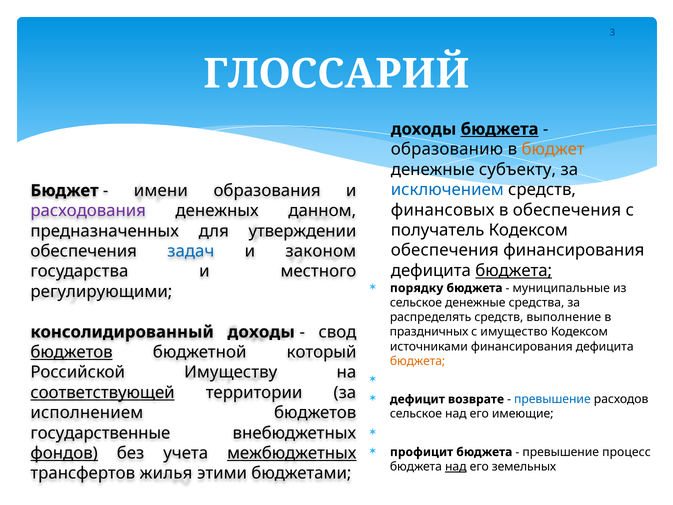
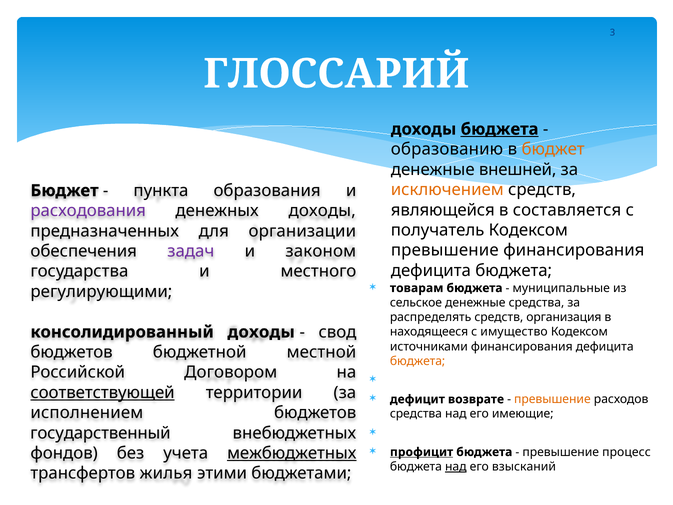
субъекту: субъекту -> внешней (518, 170)
исключением colour: blue -> orange (447, 190)
имени: имени -> пункта (161, 191)
финансовых: финансовых -> являющейся (443, 210)
в обеспечения: обеспечения -> составляется (567, 210)
денежных данном: данном -> доходы (322, 211)
утверждении: утверждении -> организации (302, 231)
обеспечения: обеспечения -> превышение (445, 250)
задач colour: blue -> purple (191, 251)
бюджета underline: present -> none (514, 270)
порядку: порядку -> товарам (417, 288)
выполнение: выполнение -> организация (564, 317)
праздничных: праздничных -> находящееся (429, 332)
бюджетов underline: present -> none (72, 352)
который: который -> местной (321, 352)
Имуществу: Имуществу -> Договором (231, 372)
превышение colour: blue -> orange (552, 399)
сельское: сельское -> средства (416, 414)
государственные: государственные -> государственный (100, 433)
профицит underline: none -> present (422, 452)
фондов underline: present -> none (64, 453)
земельных: земельных -> взысканий (524, 466)
